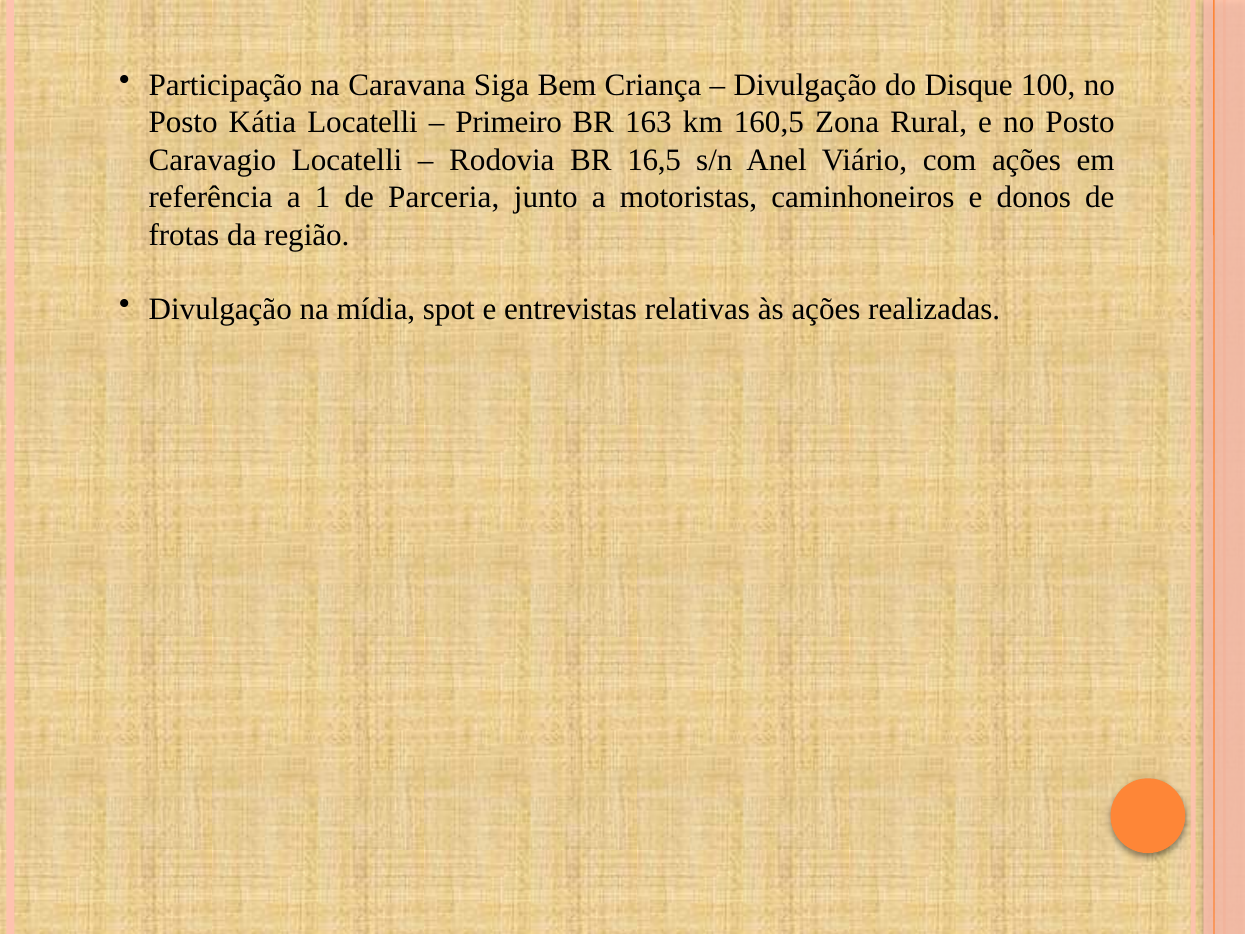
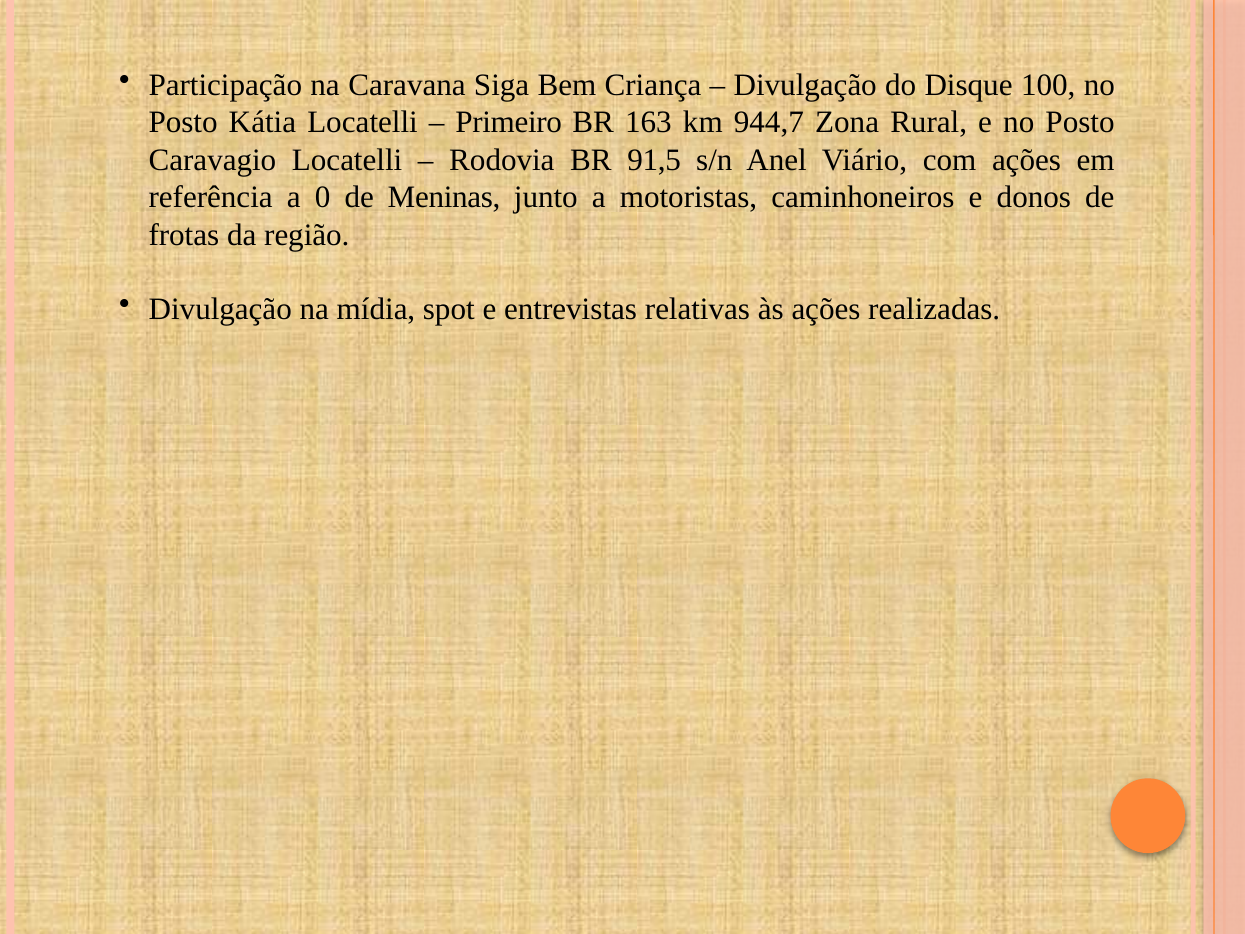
160,5: 160,5 -> 944,7 (769, 123)
16,5: 16,5 -> 91,5 (654, 160)
1: 1 -> 0 (323, 197)
Parceria: Parceria -> Meninas (444, 197)
